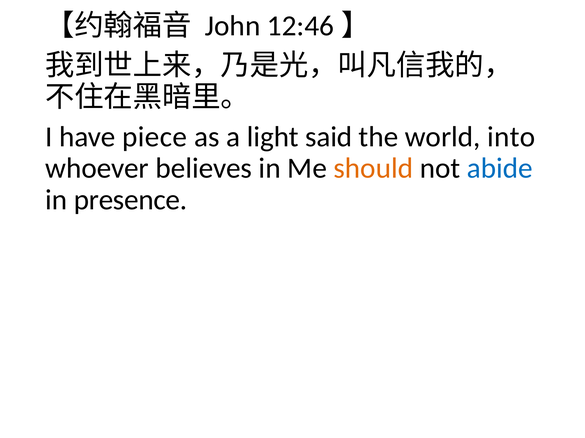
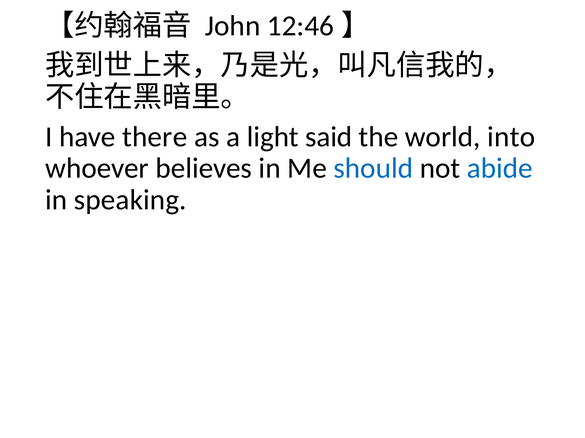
piece: piece -> there (155, 137)
should colour: orange -> blue (373, 169)
presence: presence -> speaking (130, 200)
